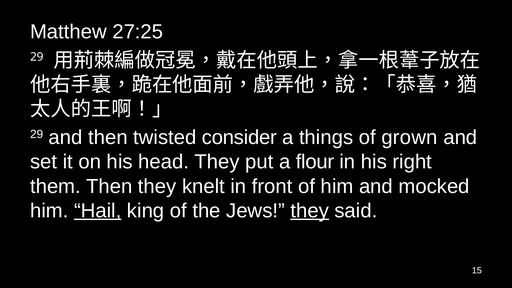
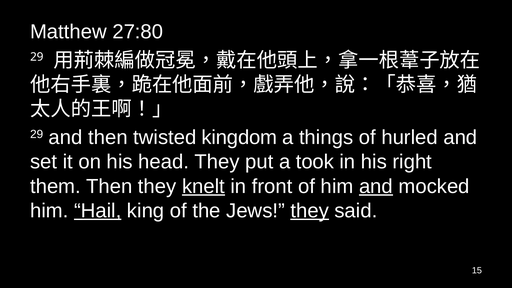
27:25: 27:25 -> 27:80 (138, 32)
consider: consider -> kingdom (239, 138)
grown: grown -> hurled (410, 138)
flour: flour -> took (315, 162)
knelt underline: none -> present (203, 186)
and underline: none -> present (376, 186)
